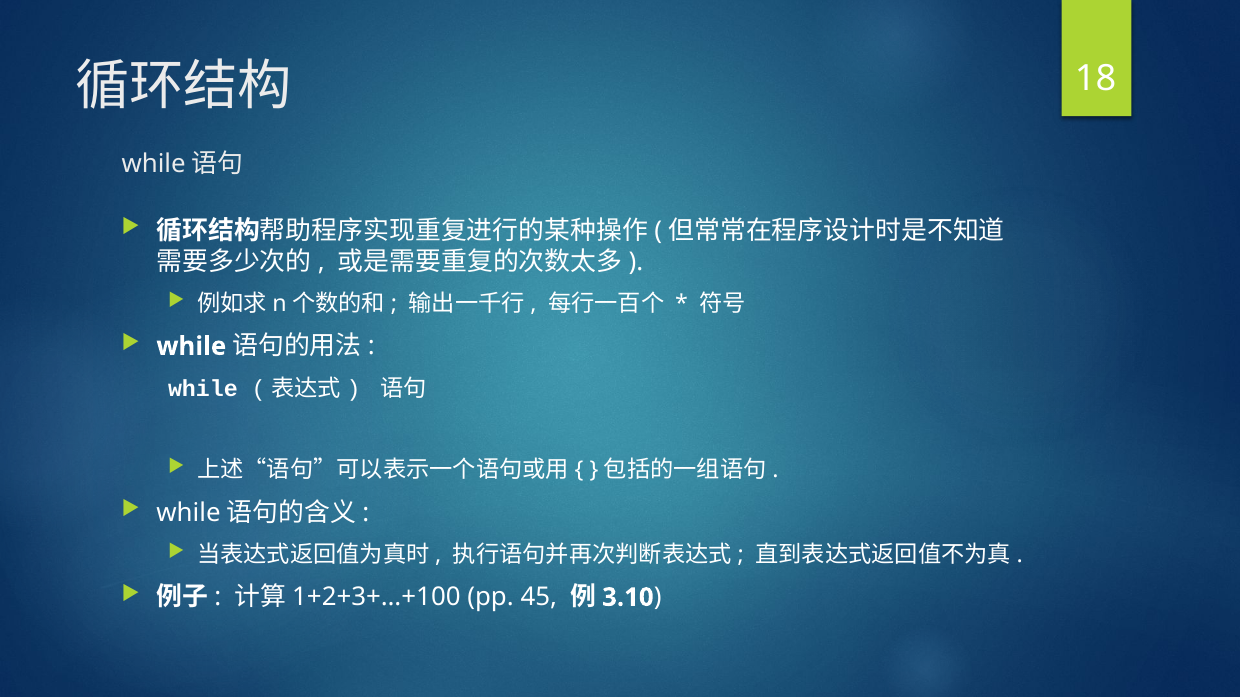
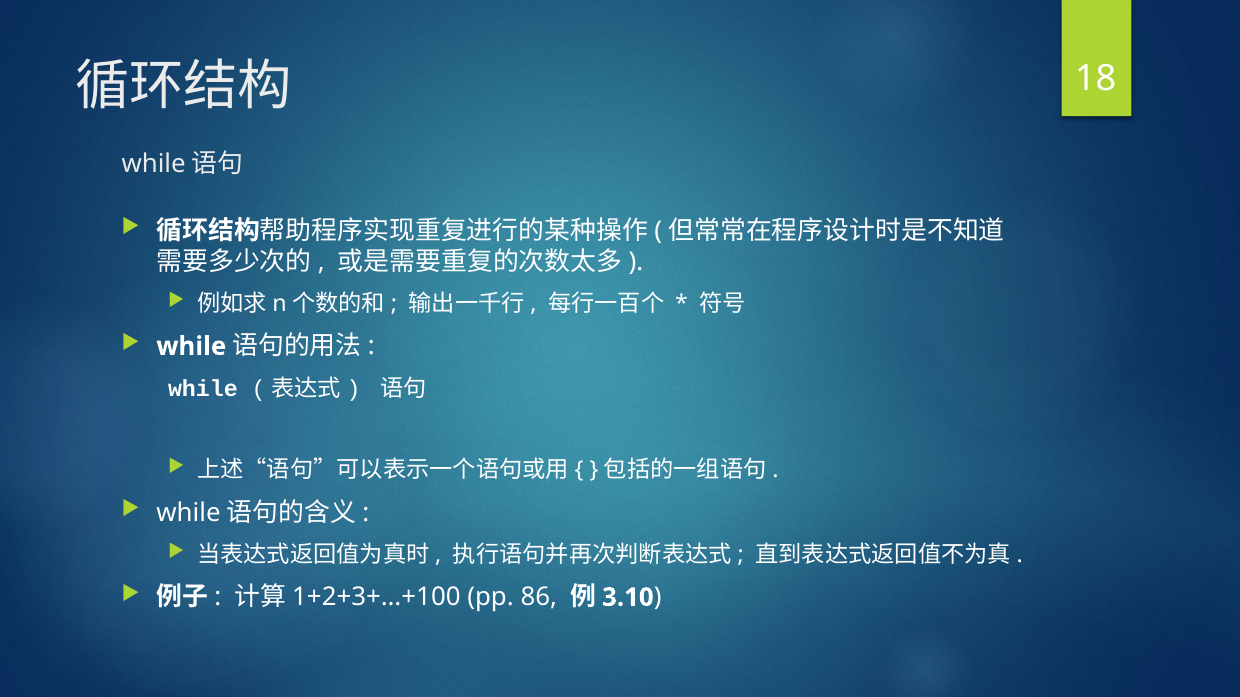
45: 45 -> 86 (539, 598)
